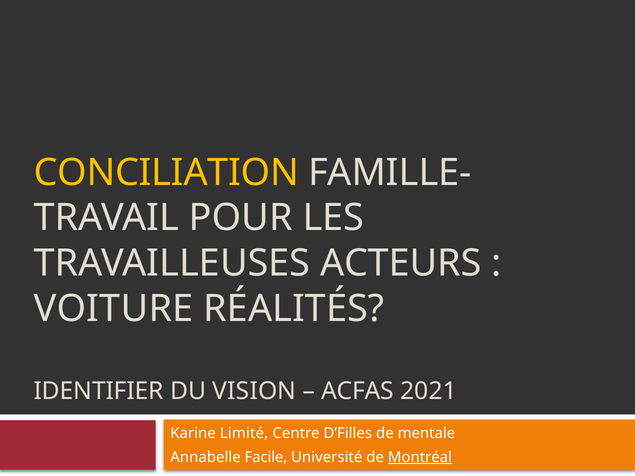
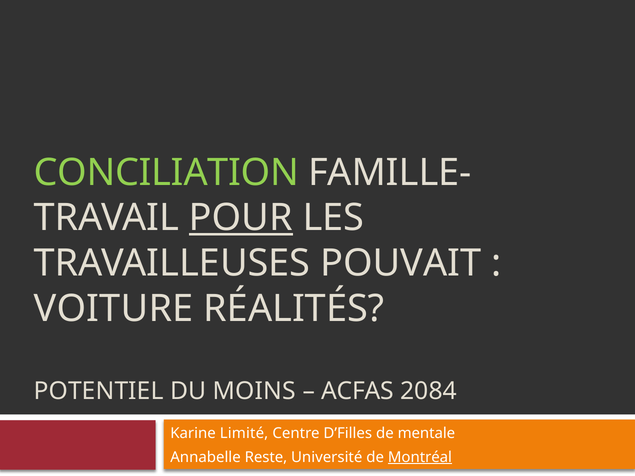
CONCILIATION colour: yellow -> light green (166, 173)
POUR underline: none -> present (241, 218)
ACTEURS: ACTEURS -> POUVAIT (401, 264)
IDENTIFIER: IDENTIFIER -> POTENTIEL (99, 391)
VISION: VISION -> MOINS (254, 391)
2021: 2021 -> 2084 (429, 391)
Facile: Facile -> Reste (266, 457)
